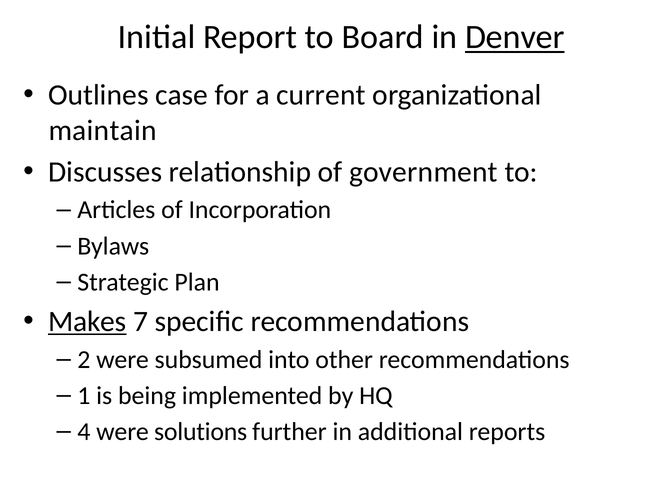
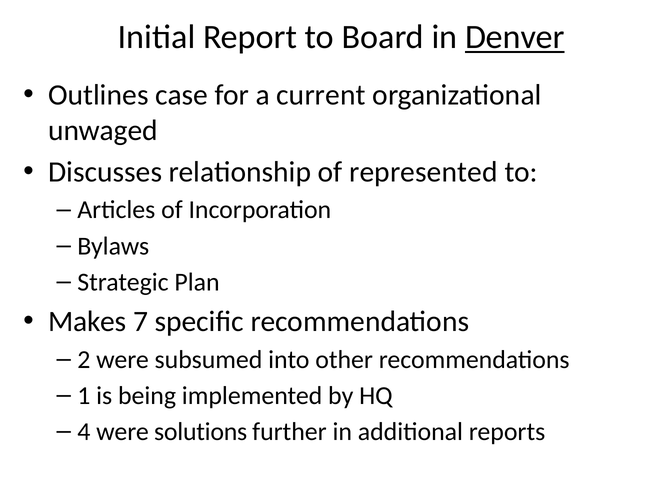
maintain: maintain -> unwaged (103, 131)
government: government -> represented (423, 172)
Makes underline: present -> none (87, 322)
